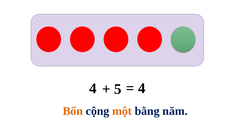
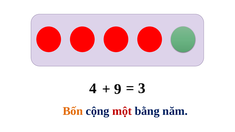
5: 5 -> 9 (118, 89)
4: 4 -> 3 (142, 88)
một colour: orange -> red (122, 111)
